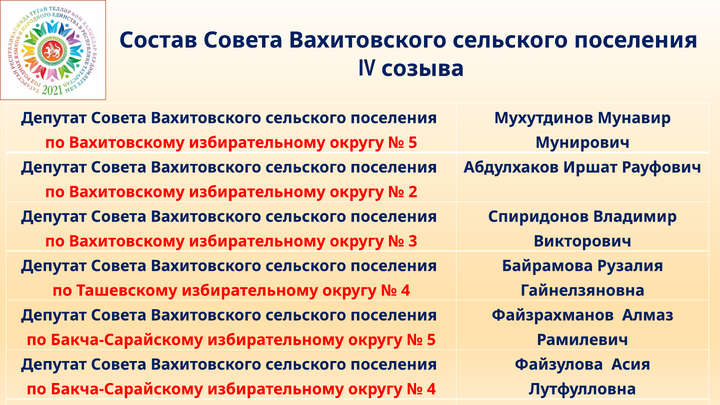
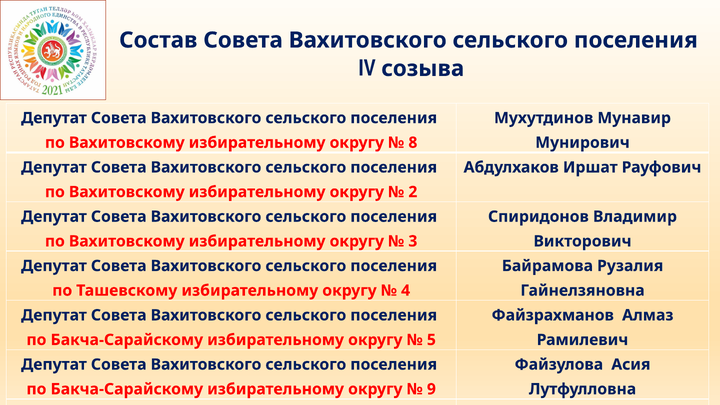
5: 5 -> 8 (413, 143)
4: 4 -> 9 (431, 389)
